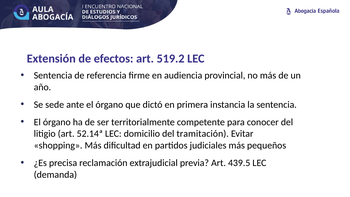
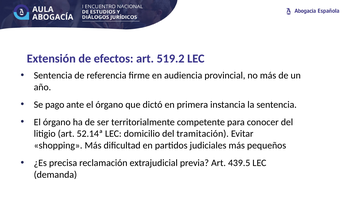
sede: sede -> pago (55, 105)
